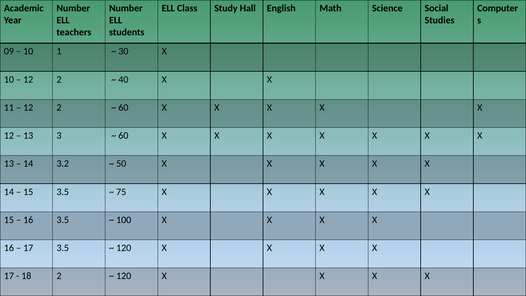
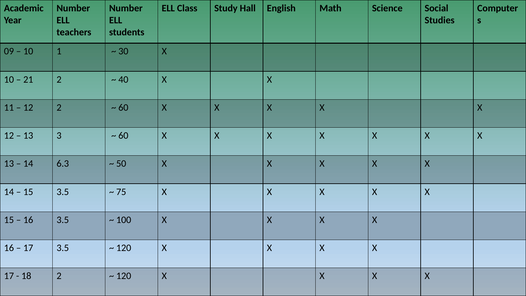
12: 12 -> 21 (28, 79)
3.2: 3.2 -> 6.3 (63, 164)
